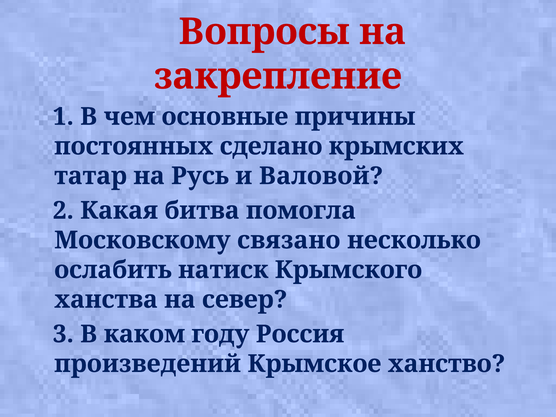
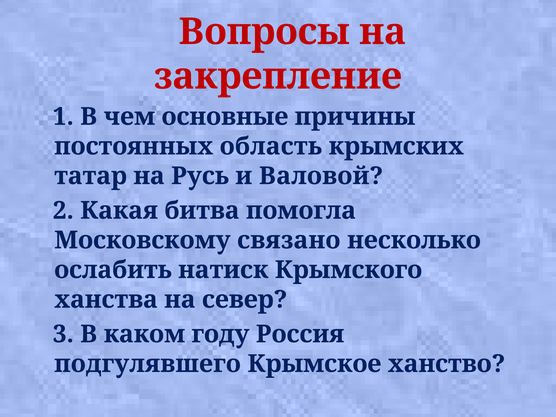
сделано: сделано -> область (271, 146)
произведений: произведений -> подгулявшего (148, 364)
